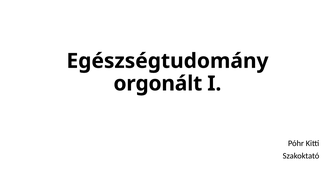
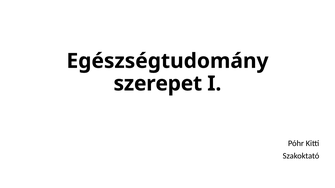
orgonált: orgonált -> szerepet (158, 84)
